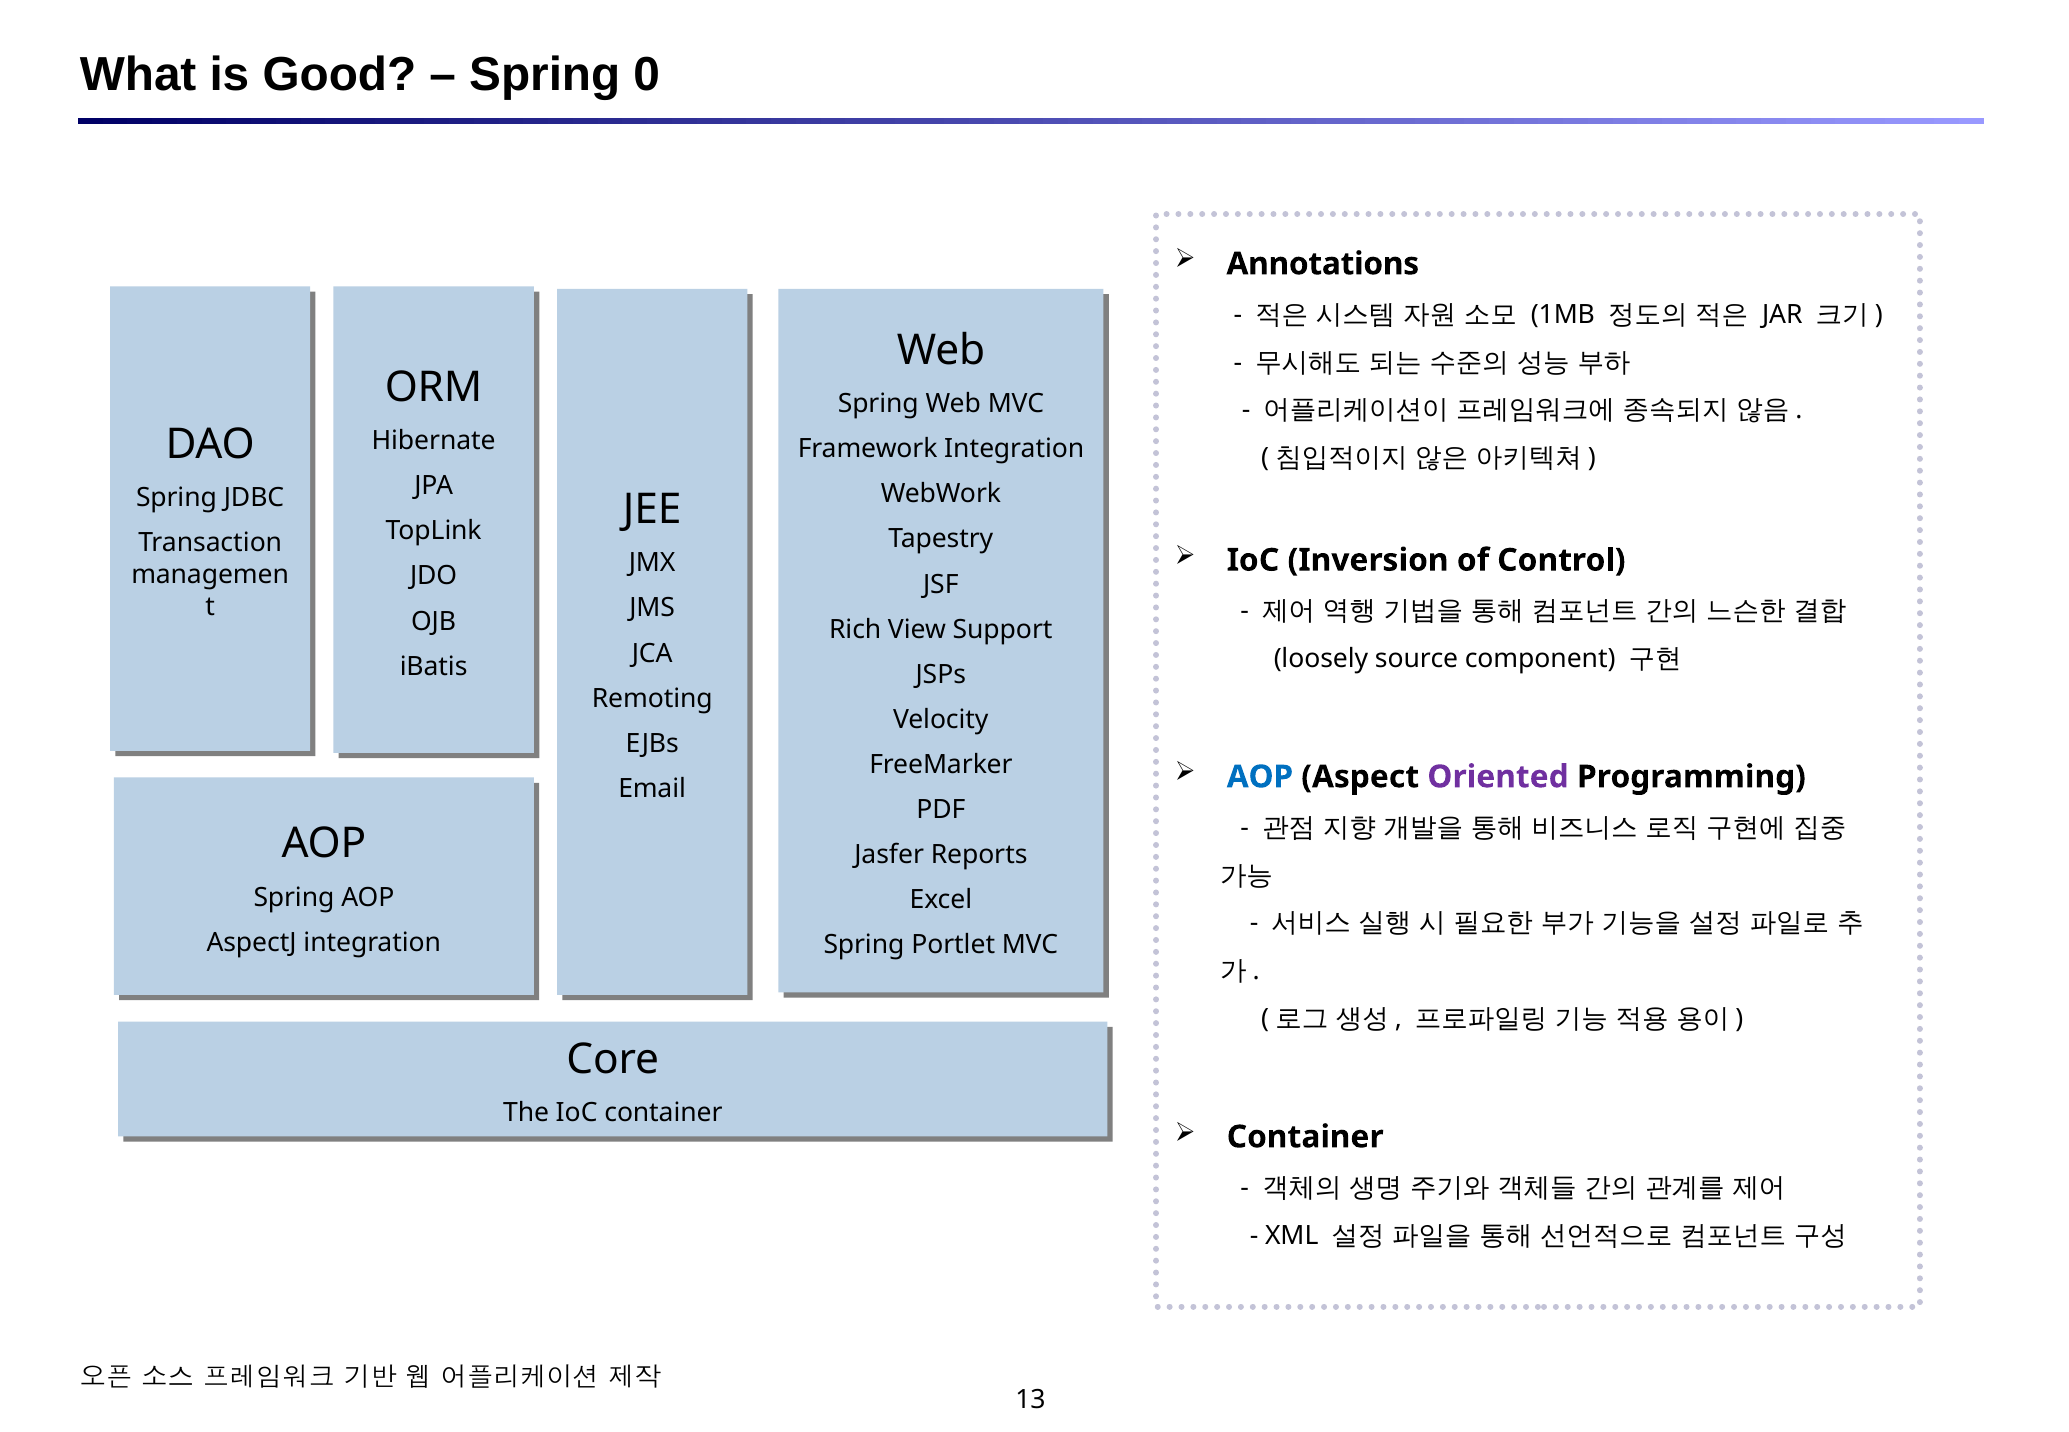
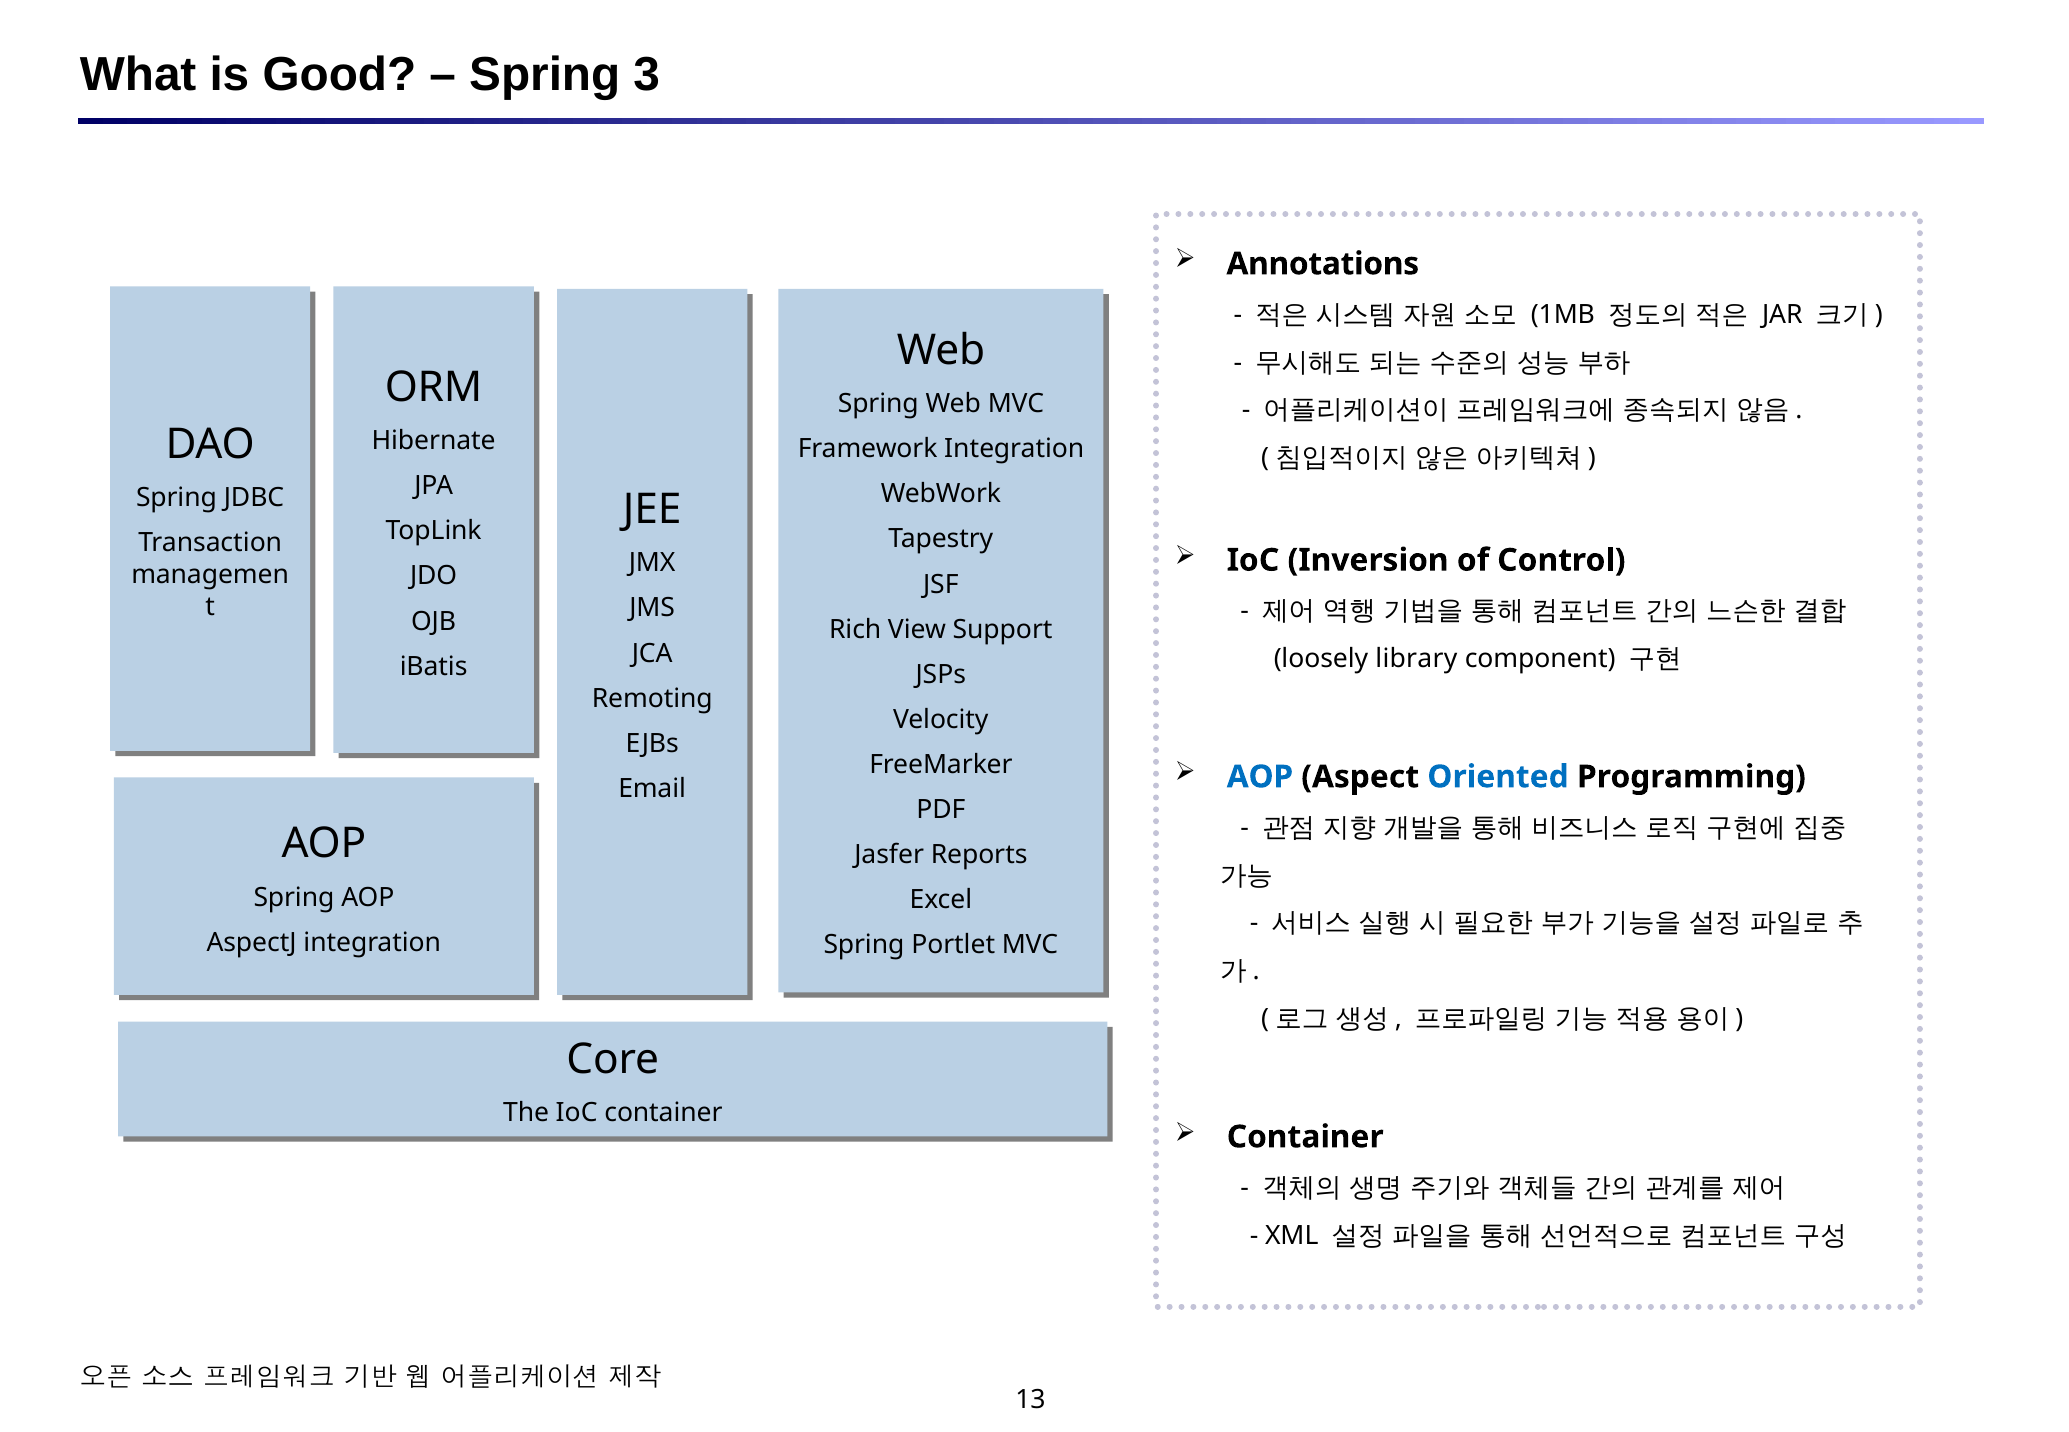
0: 0 -> 3 (647, 74)
source: source -> library (1416, 659)
Oriented colour: purple -> blue (1498, 777)
